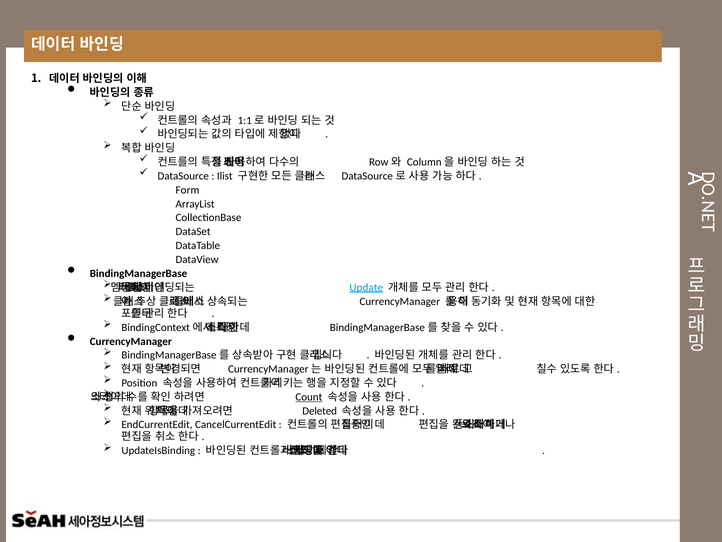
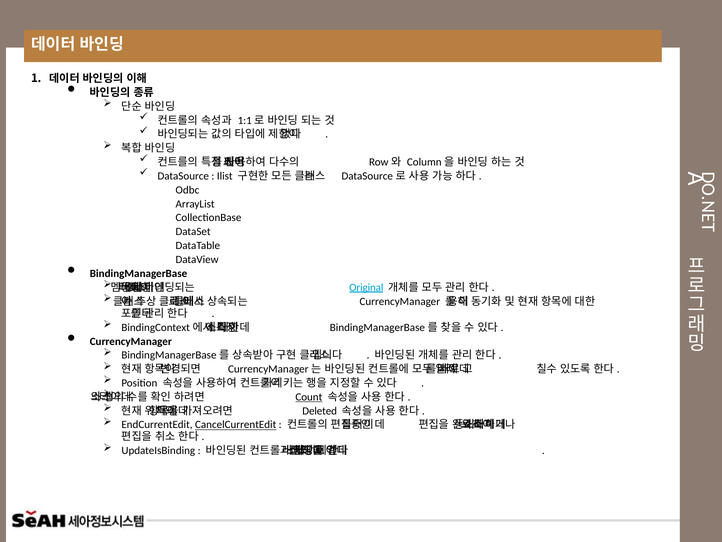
Form: Form -> Odbc (187, 190)
Update: Update -> Original (366, 287)
CancelCurrentEdit underline: none -> present (236, 424)
